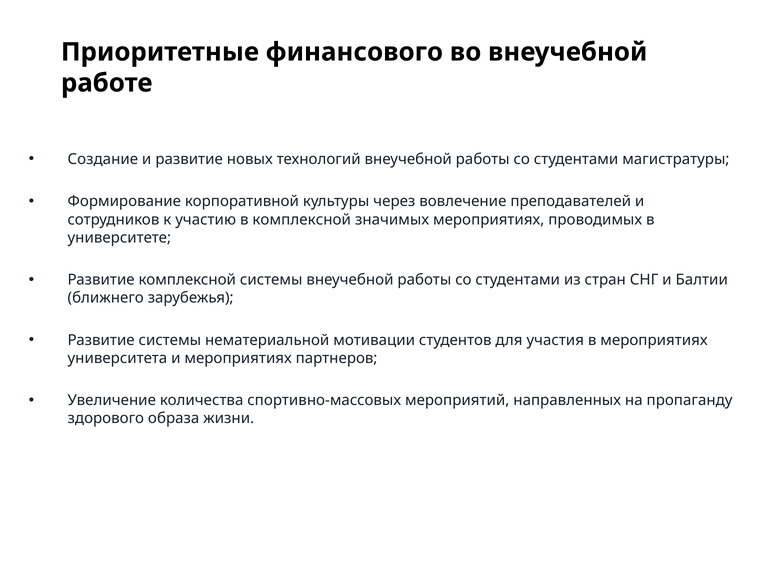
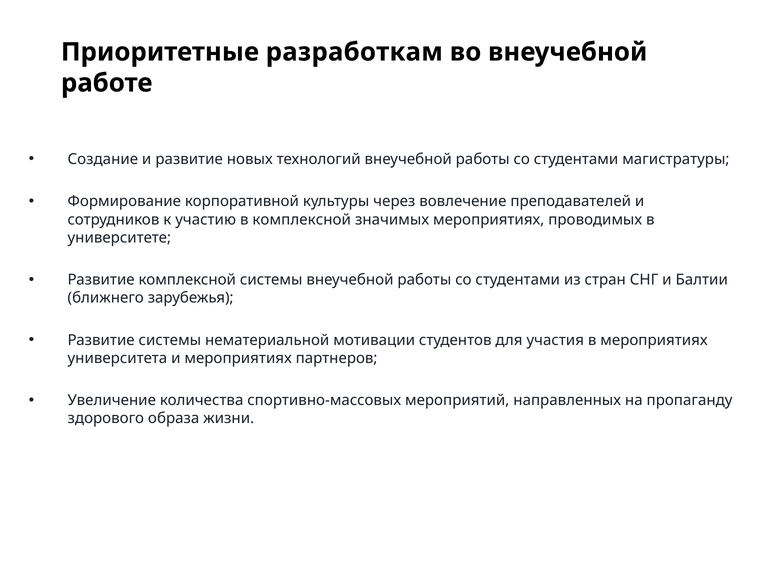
финансового: финансового -> разработкам (354, 52)
